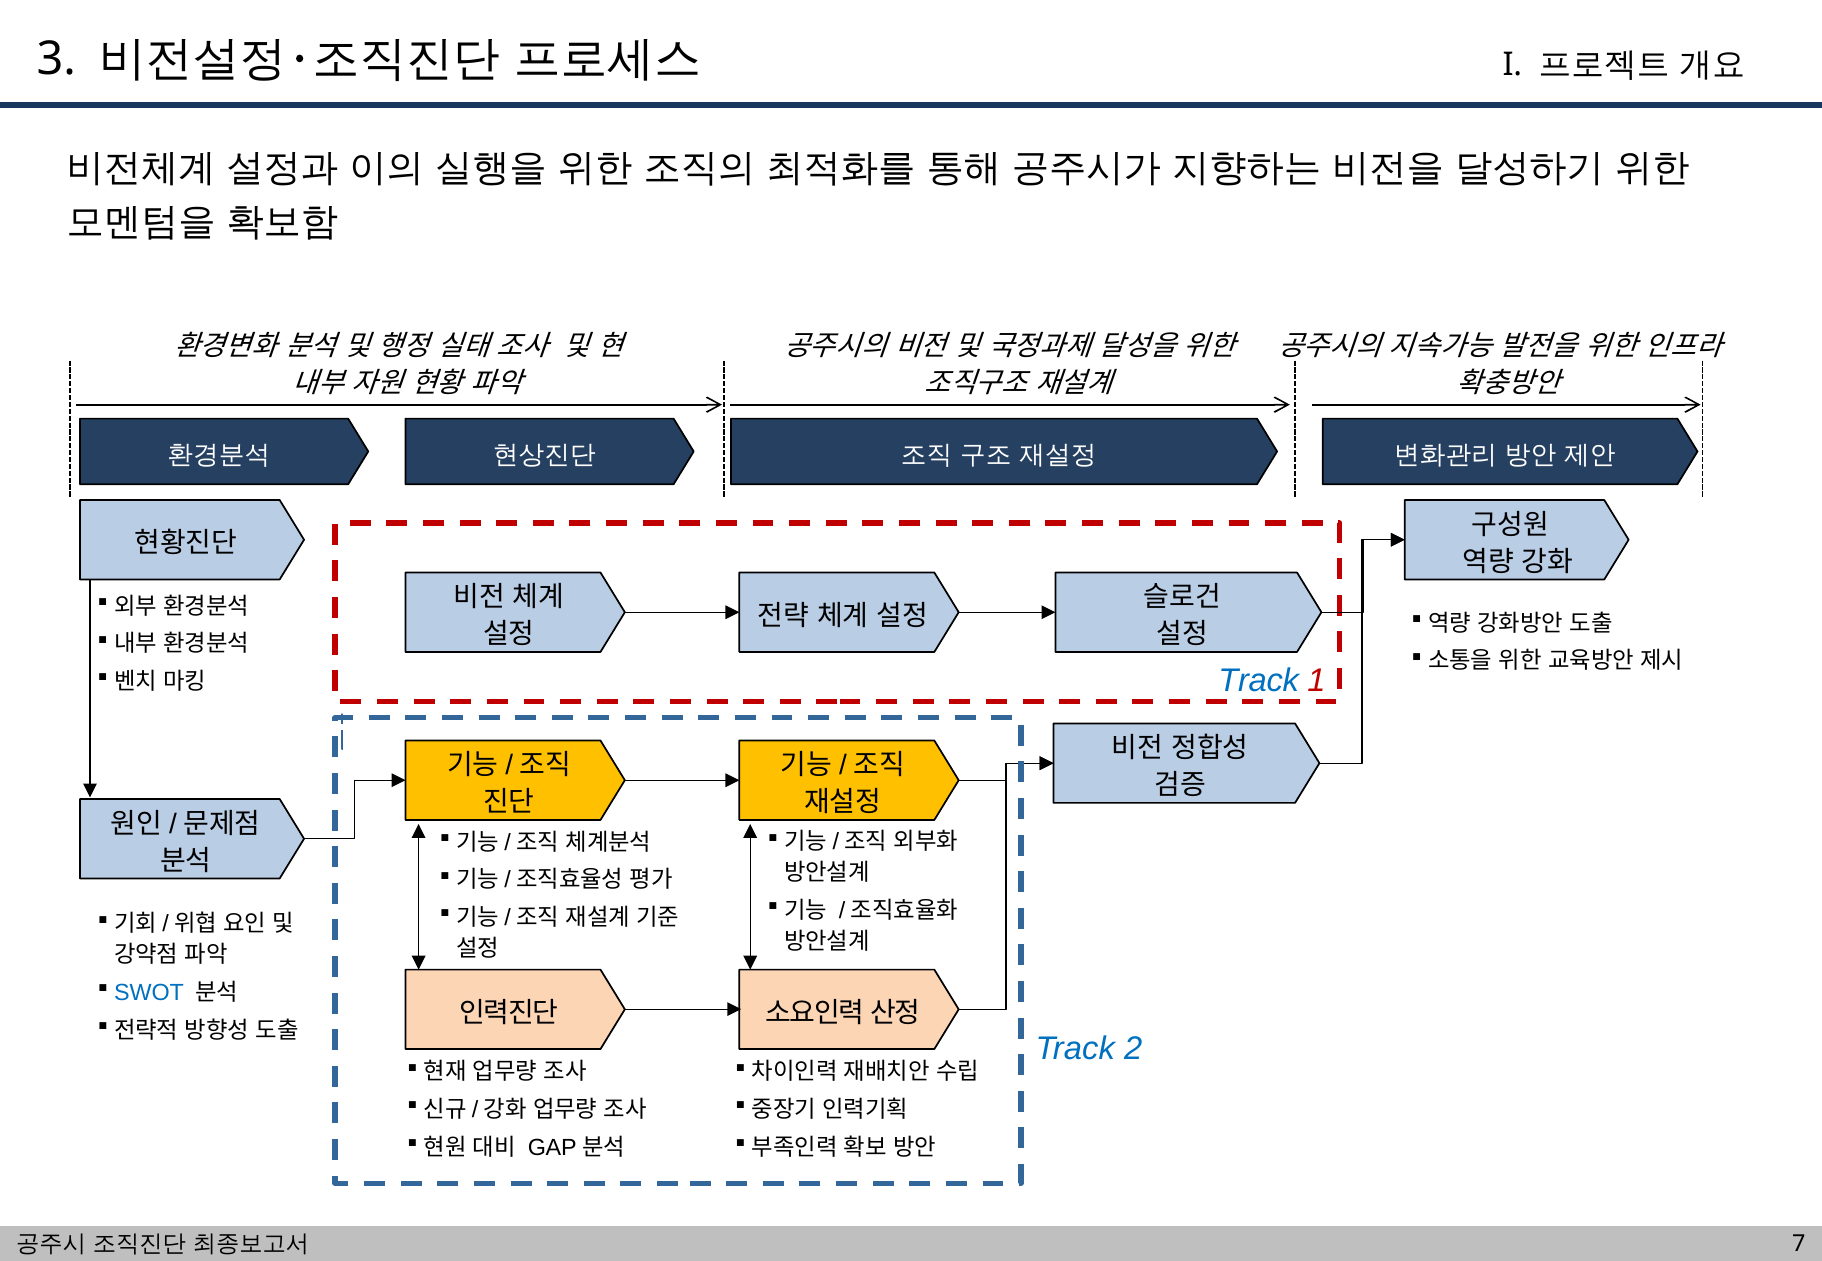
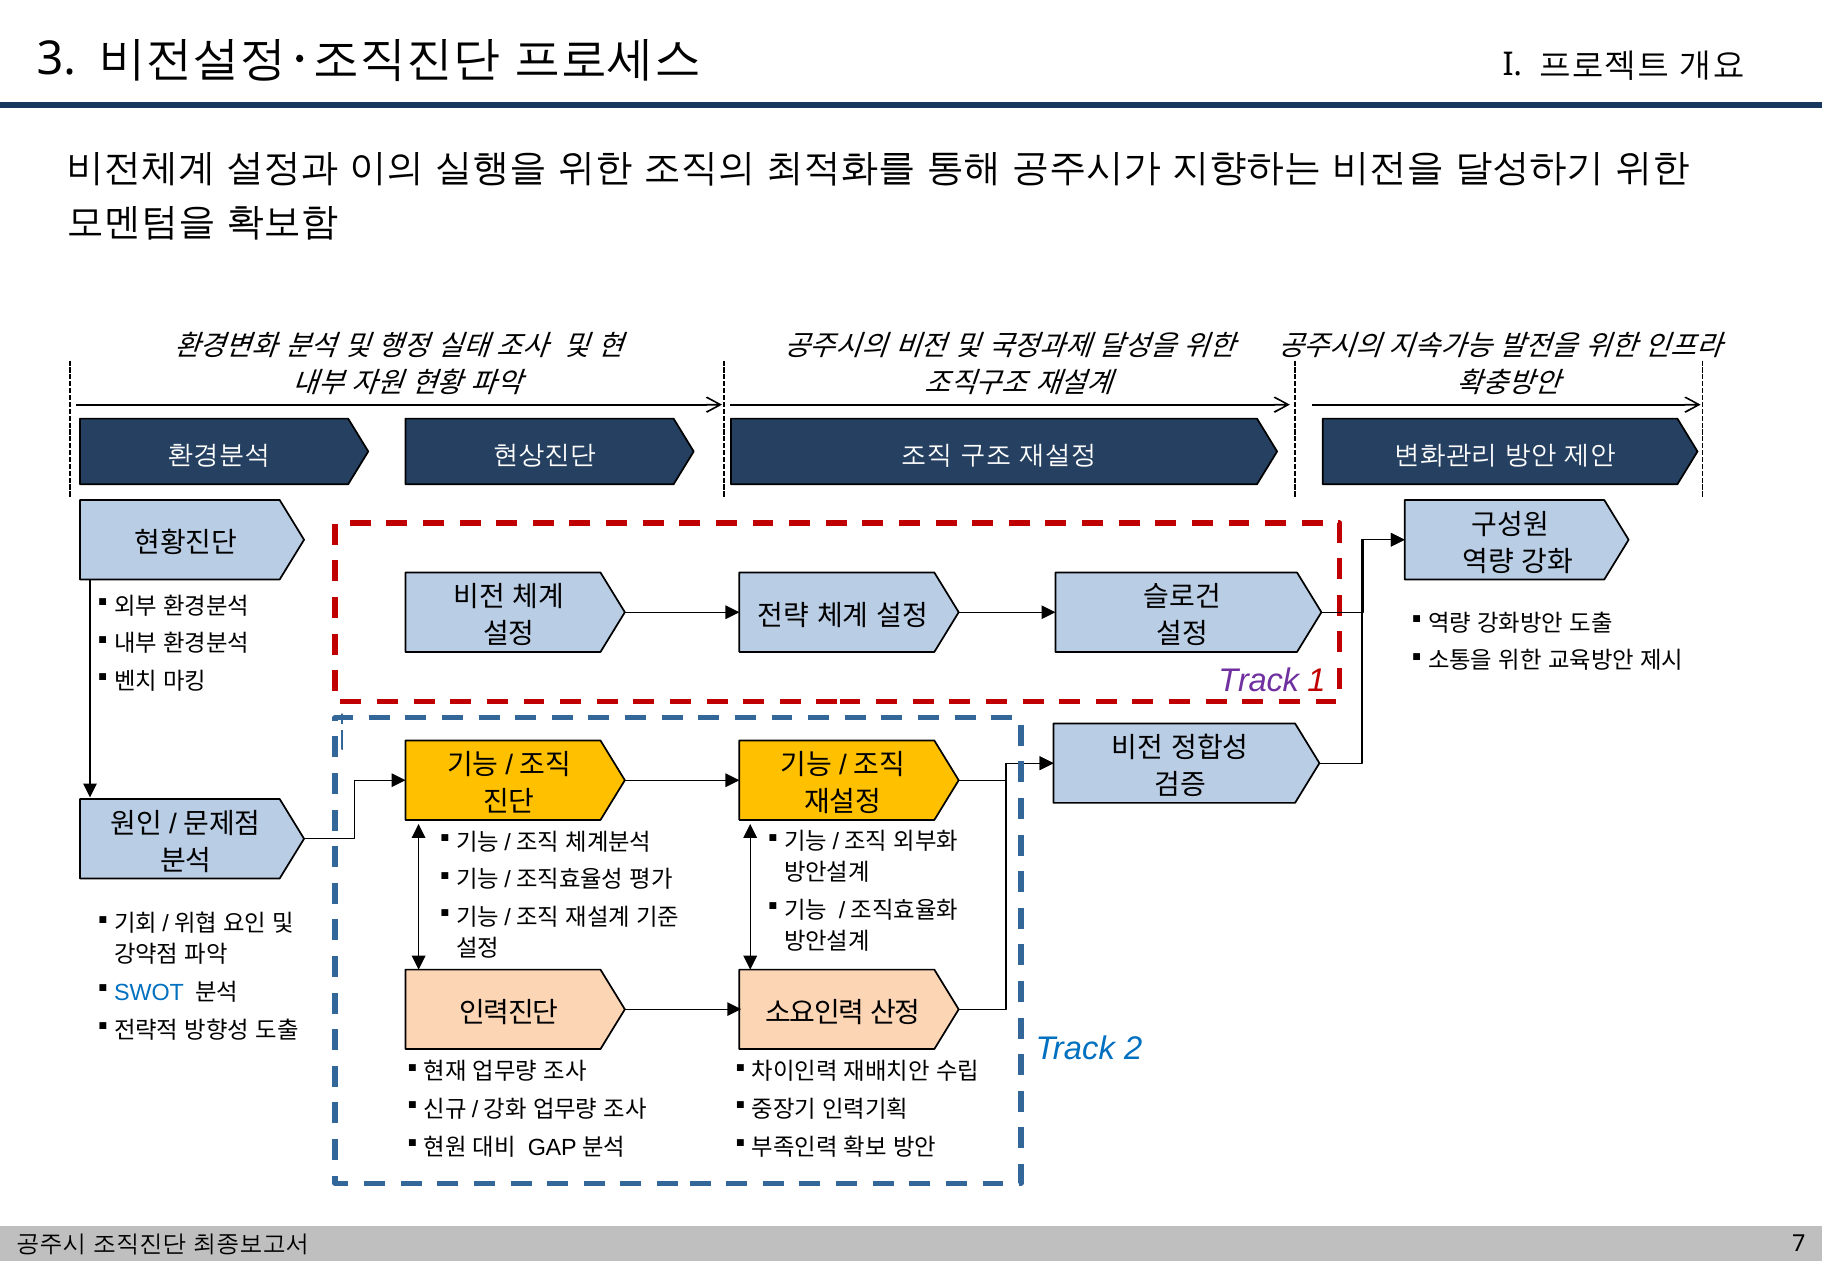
Track colour: blue -> purple (1259, 681)
